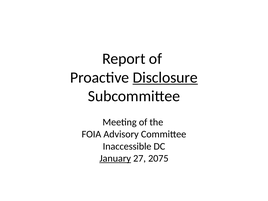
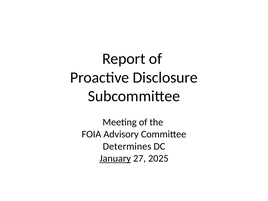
Disclosure underline: present -> none (165, 77)
Inaccessible: Inaccessible -> Determines (127, 146)
2075: 2075 -> 2025 (158, 158)
